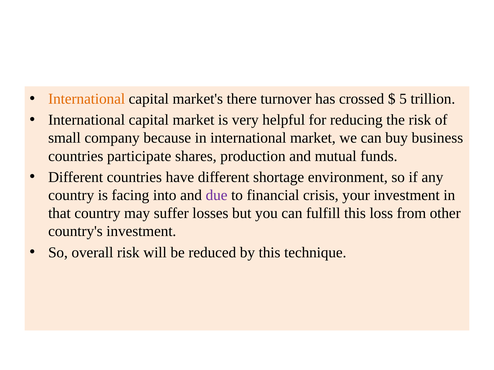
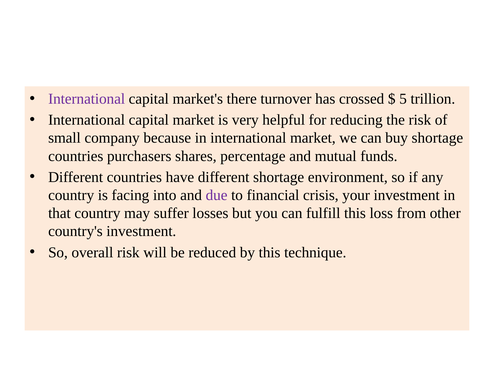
International colour: orange -> purple (87, 99)
buy business: business -> shortage (437, 138)
participate: participate -> purchasers (139, 156)
production: production -> percentage (253, 156)
